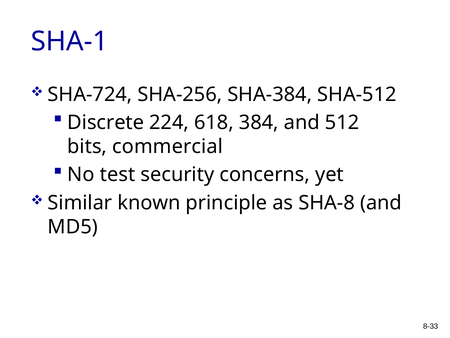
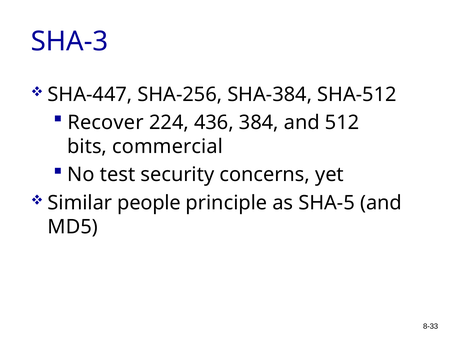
SHA-1: SHA-1 -> SHA-3 (70, 41)
SHA-724: SHA-724 -> SHA-447 (90, 94)
Discrete: Discrete -> Recover (106, 122)
618: 618 -> 436 (214, 122)
known: known -> people (149, 202)
SHA-8: SHA-8 -> SHA-5 (327, 202)
